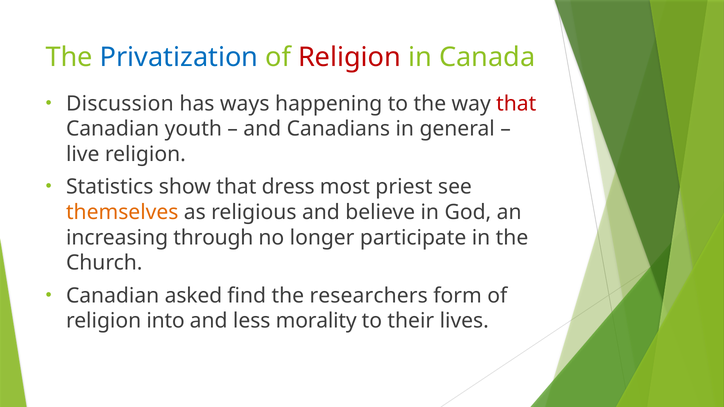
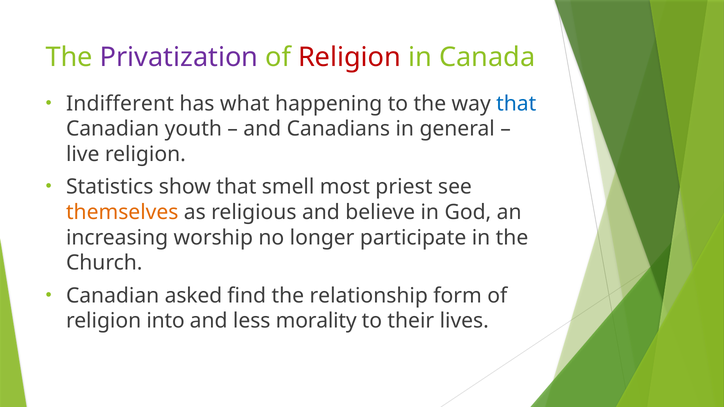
Privatization colour: blue -> purple (179, 57)
Discussion: Discussion -> Indifferent (120, 104)
ways: ways -> what (245, 104)
that colour: red -> blue (516, 104)
dress: dress -> smell (288, 187)
through: through -> worship (213, 238)
researchers: researchers -> relationship (369, 296)
